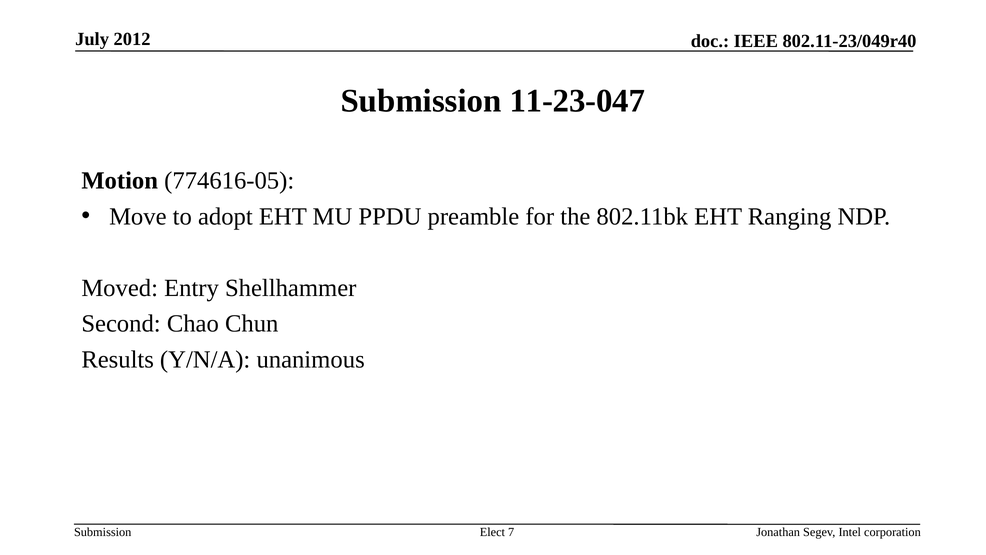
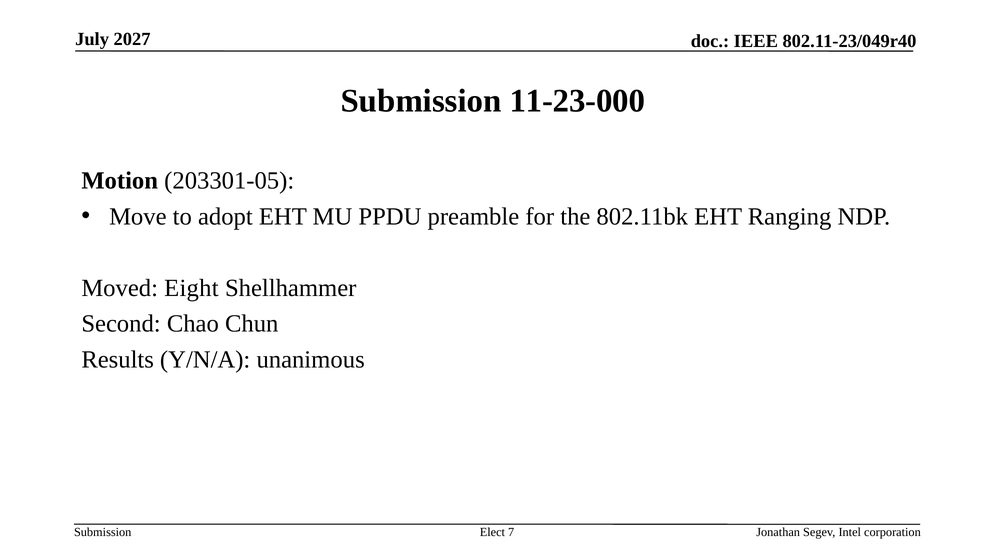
2012: 2012 -> 2027 (132, 39)
11-23-047: 11-23-047 -> 11-23-000 (577, 101)
774616-05: 774616-05 -> 203301-05 (229, 180)
Entry: Entry -> Eight (191, 288)
